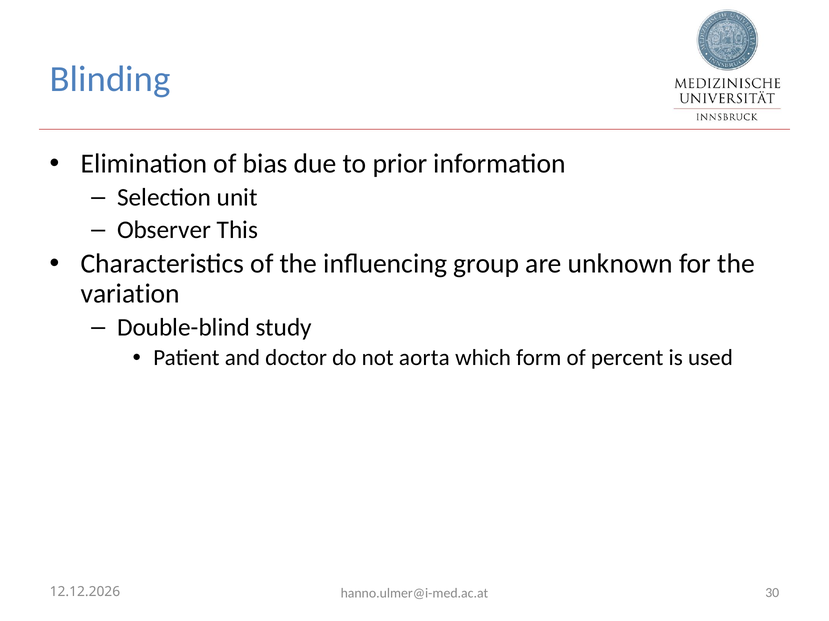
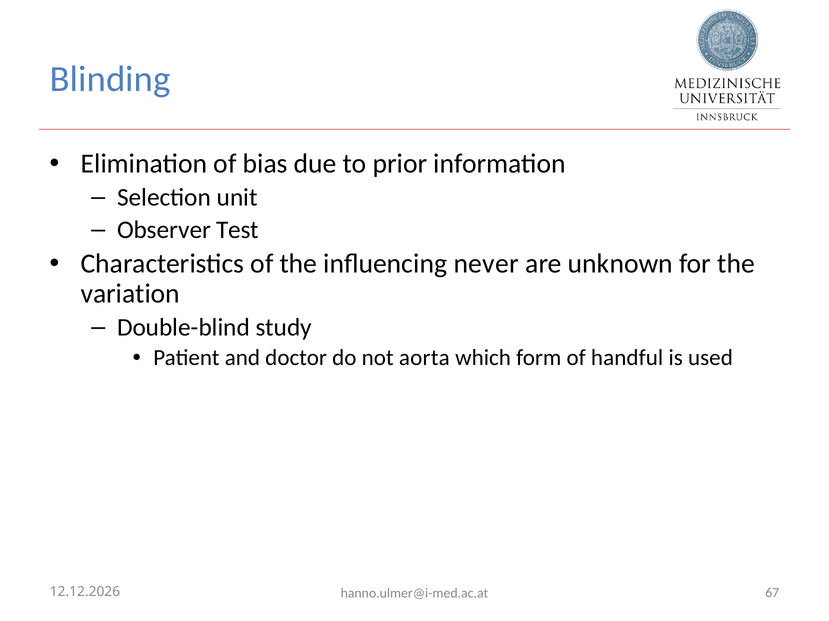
This: This -> Test (238, 230)
group: group -> never (486, 264)
percent: percent -> handful (627, 358)
30: 30 -> 67 (772, 594)
